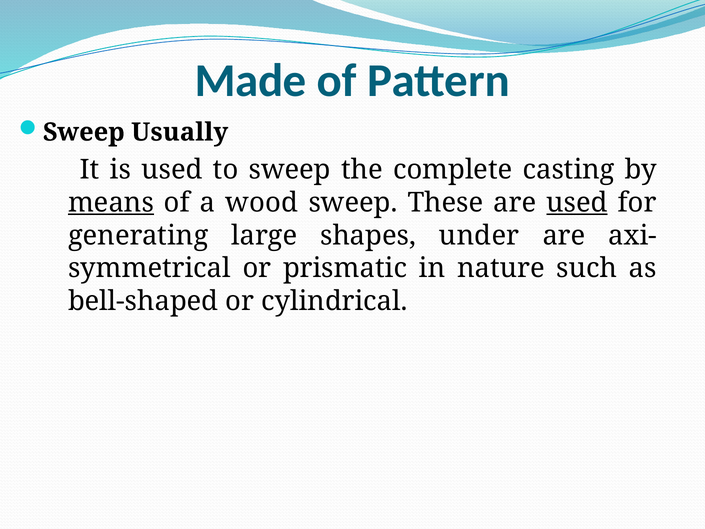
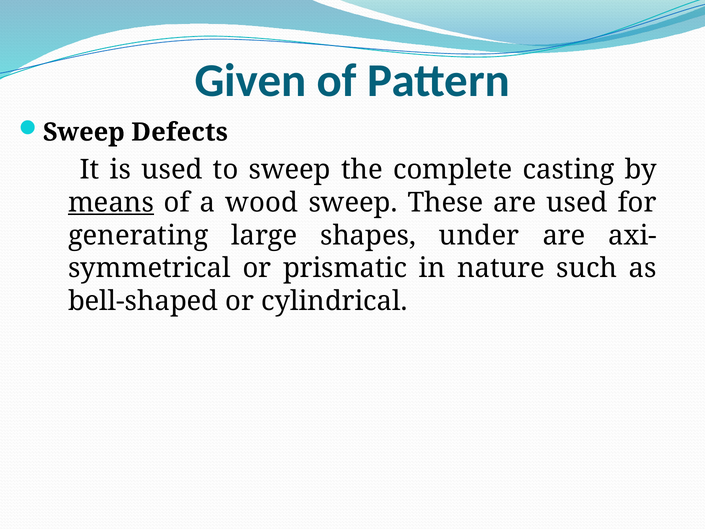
Made: Made -> Given (250, 81)
Usually: Usually -> Defects (180, 132)
used underline: present -> none (577, 202)
